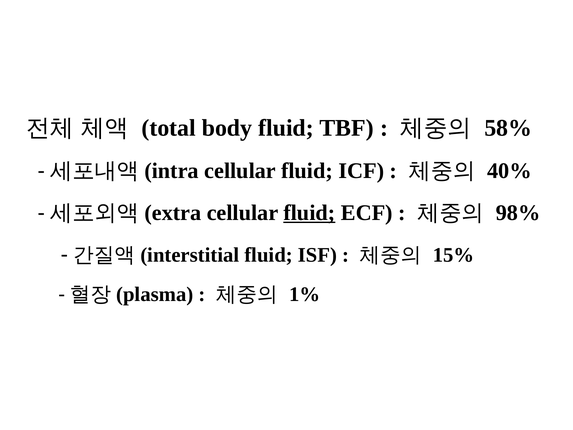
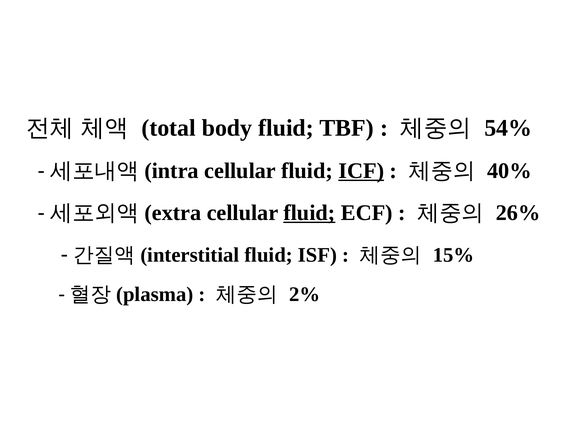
58%: 58% -> 54% (508, 128)
ICF underline: none -> present (361, 171)
98%: 98% -> 26% (518, 213)
1%: 1% -> 2% (305, 294)
